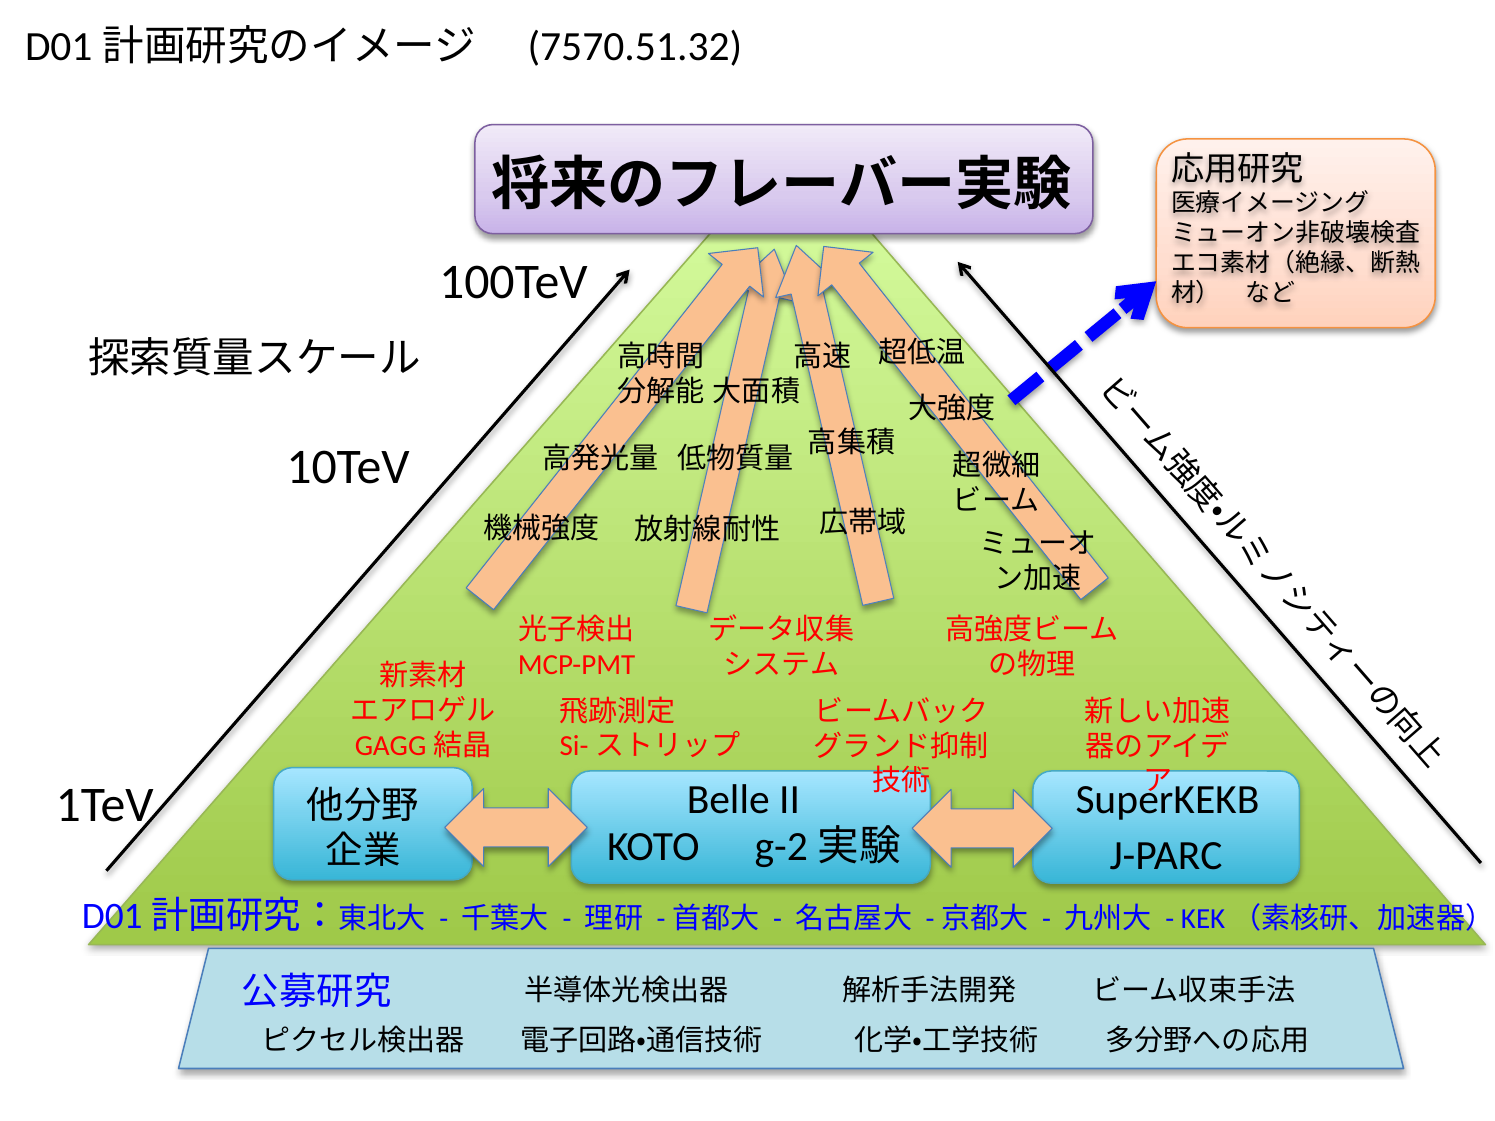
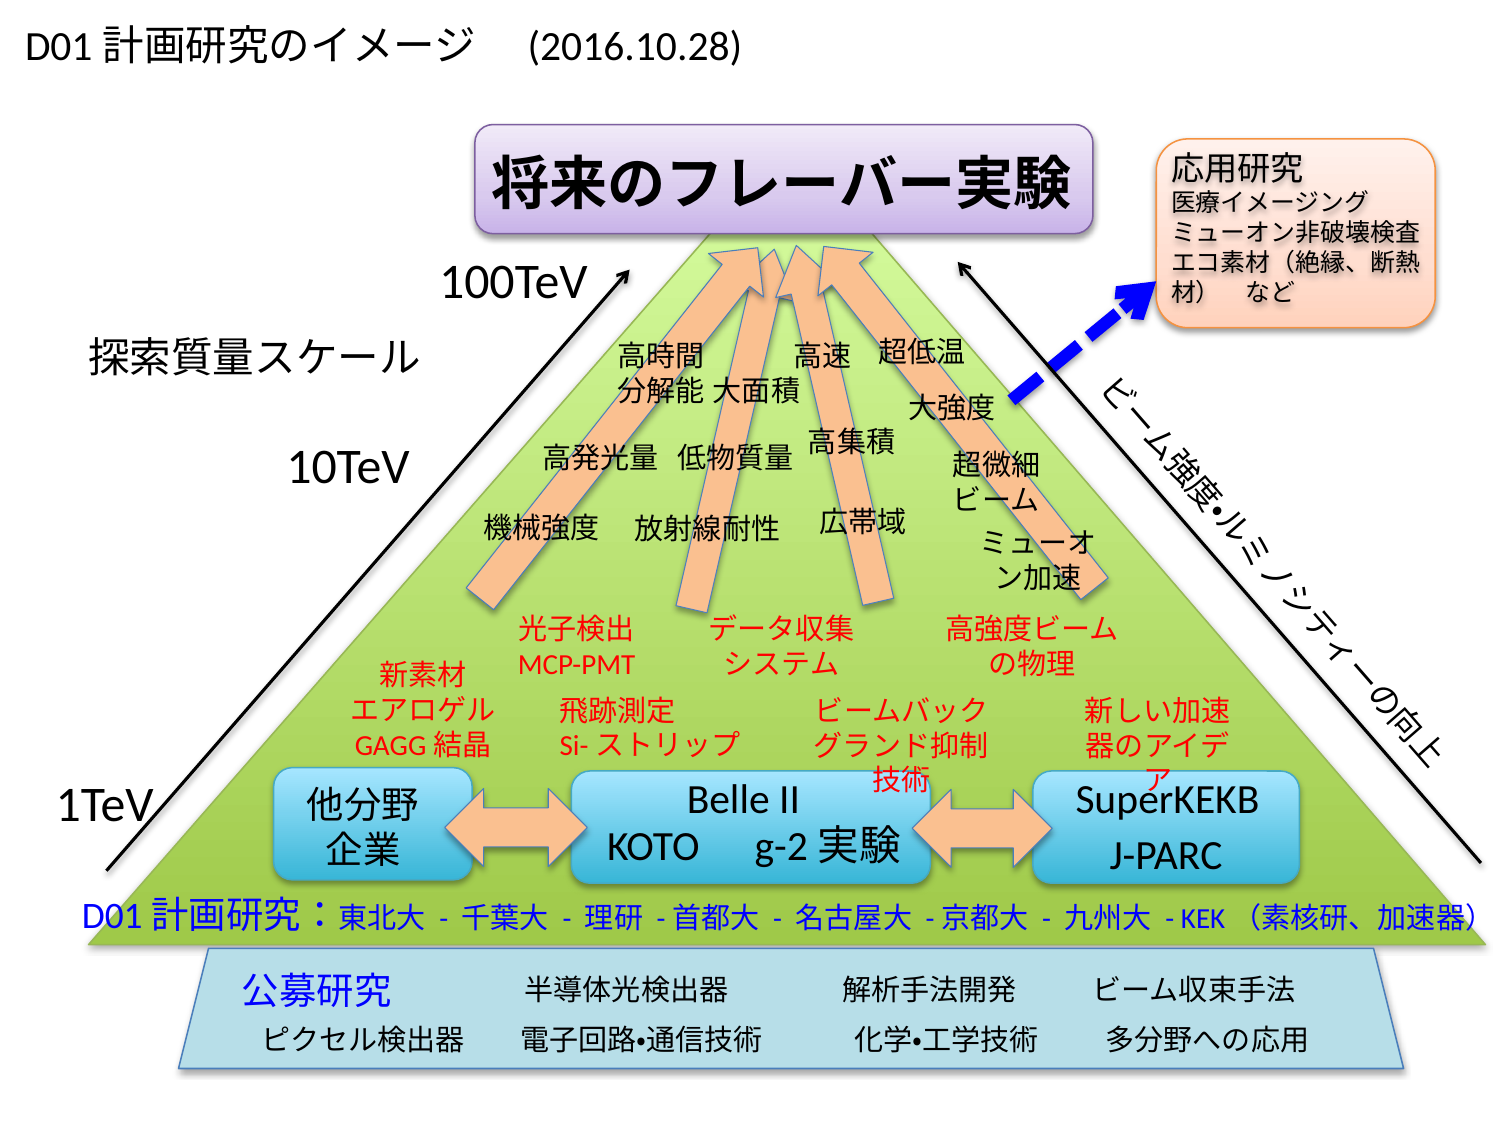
7570.51.32: 7570.51.32 -> 2016.10.28 (635, 46)
